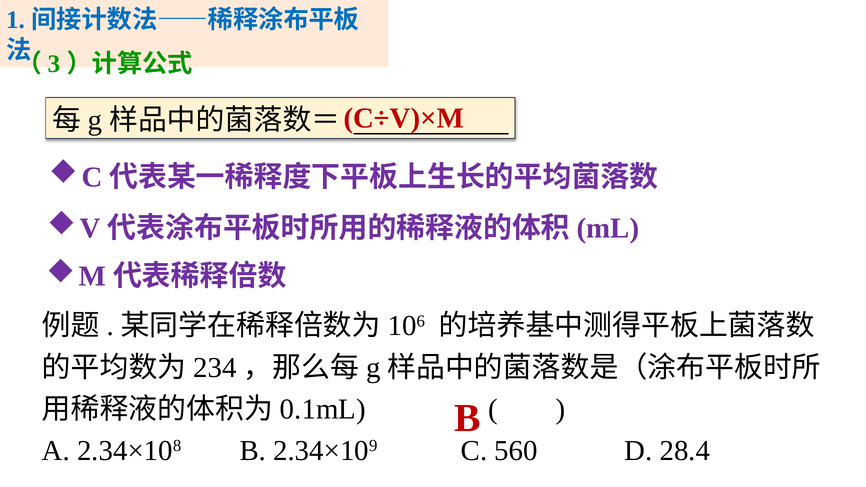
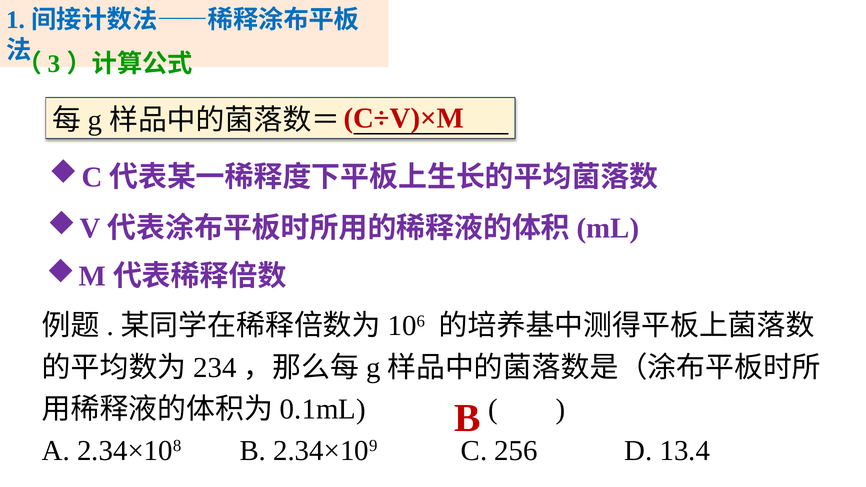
560: 560 -> 256 (516, 451)
28.4: 28.4 -> 13.4 (685, 451)
